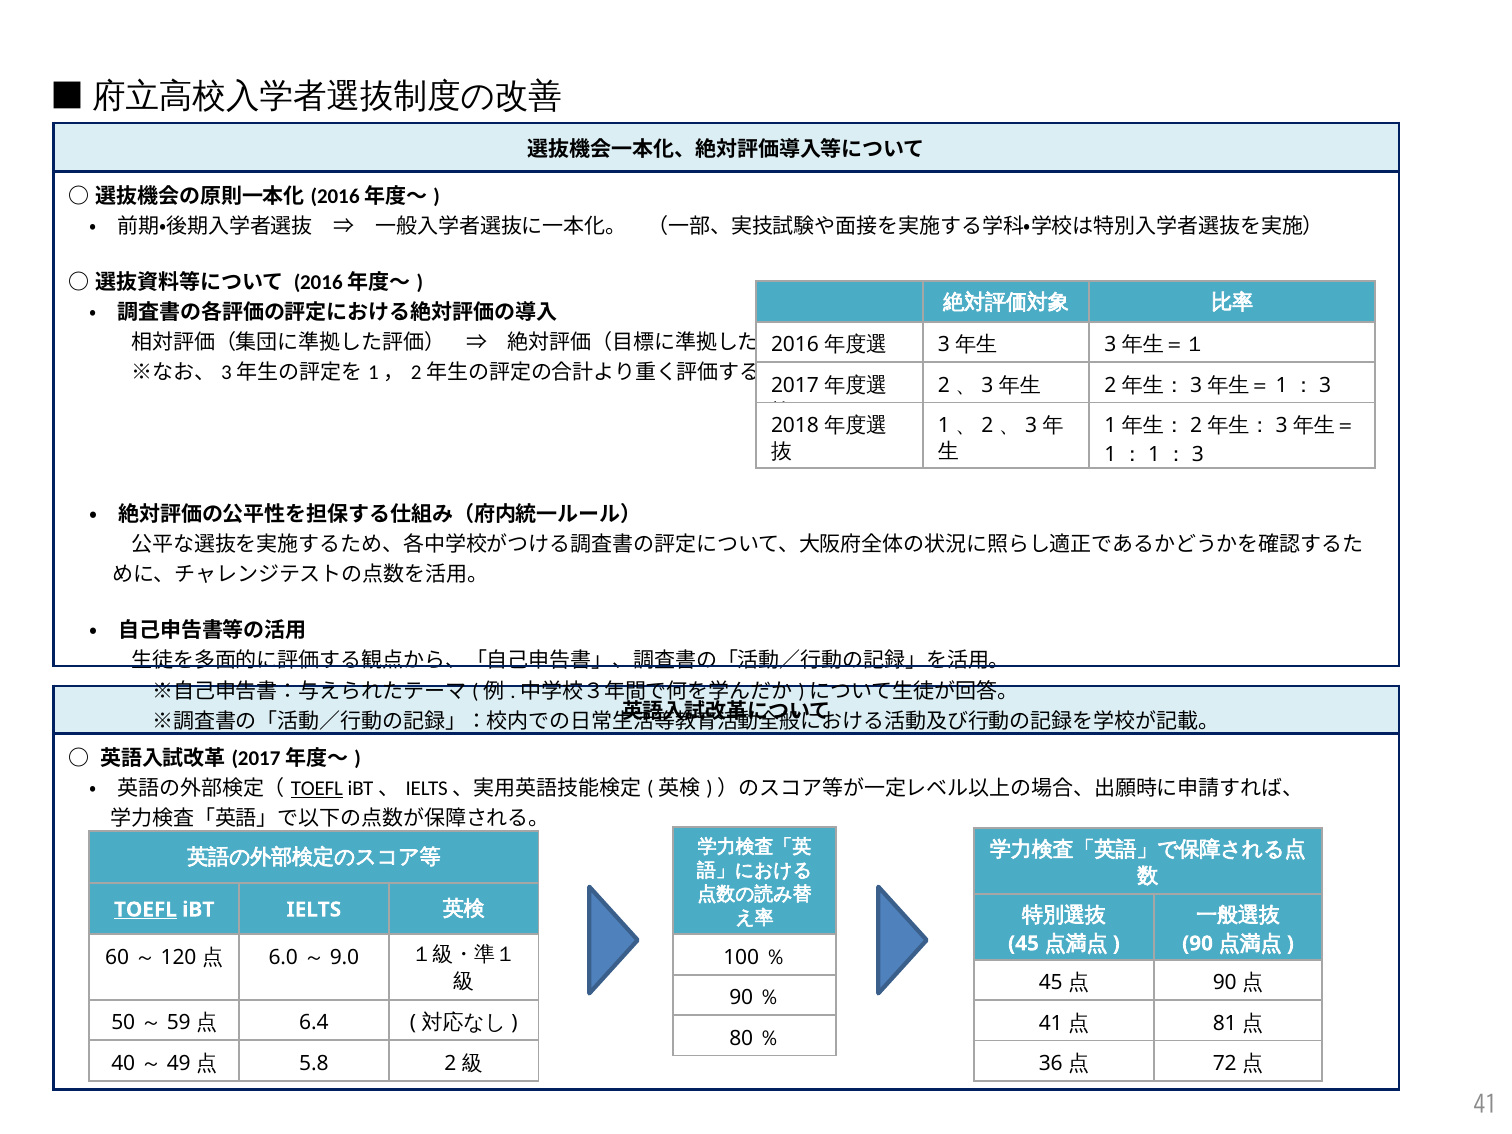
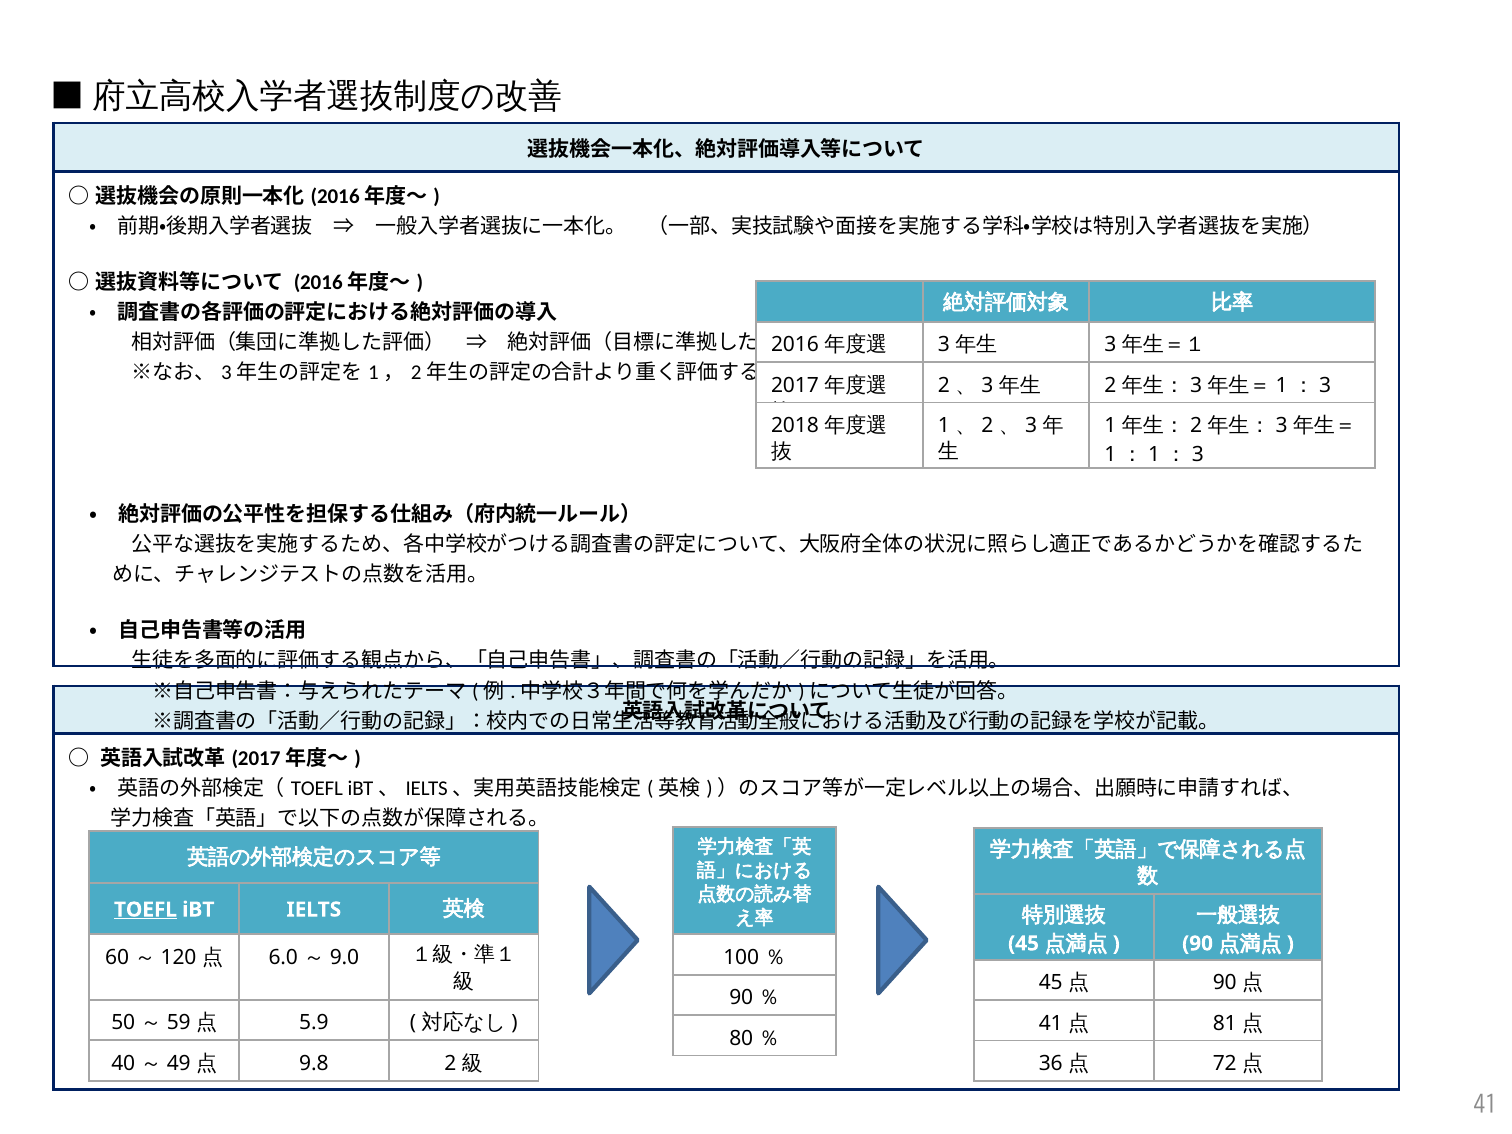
TOEFL underline: present -> none (317, 789)
6.4: 6.4 -> 5.9 (314, 1023)
5.8: 5.8 -> 9.8 (314, 1063)
